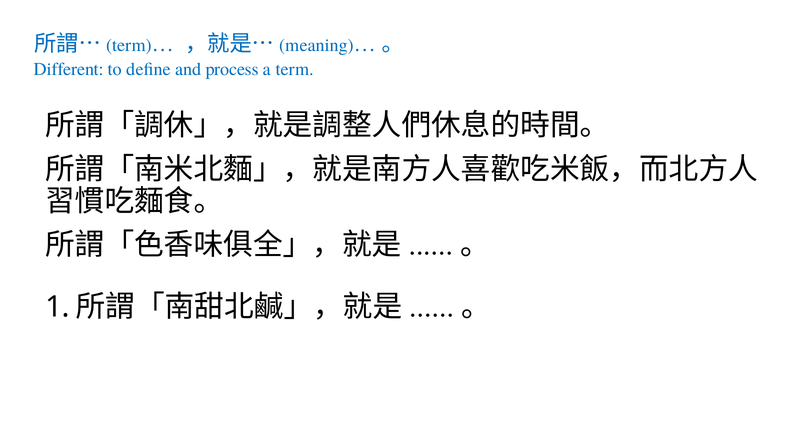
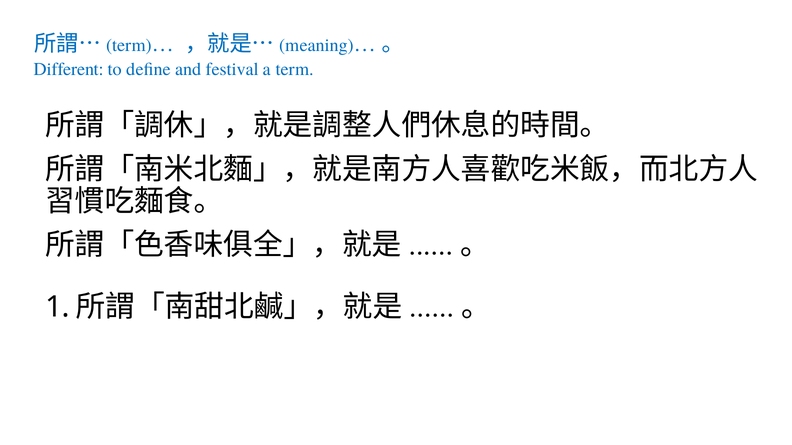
process: process -> festival (232, 70)
